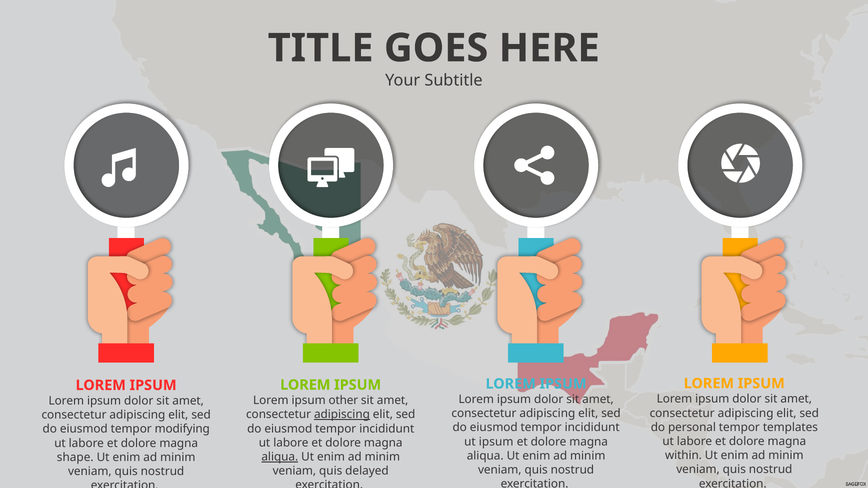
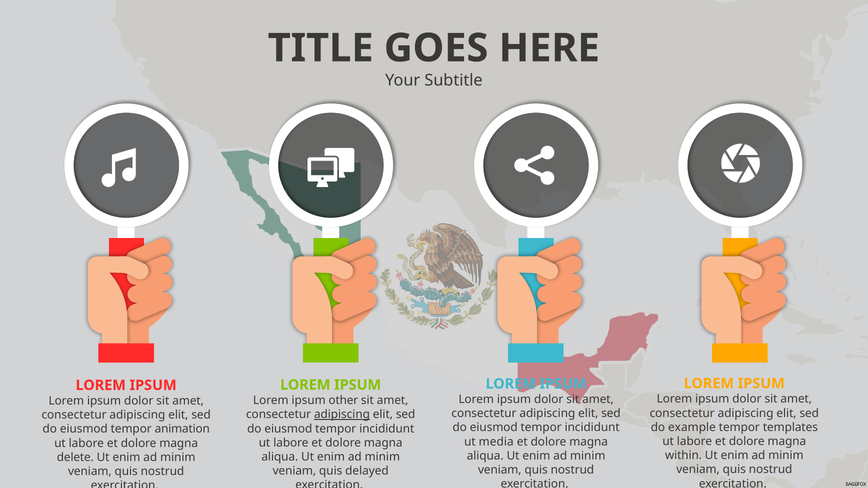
personal: personal -> example (692, 427)
modifying: modifying -> animation (182, 429)
ut ipsum: ipsum -> media (496, 442)
aliqua underline: present -> none (280, 457)
shape: shape -> delete (75, 457)
